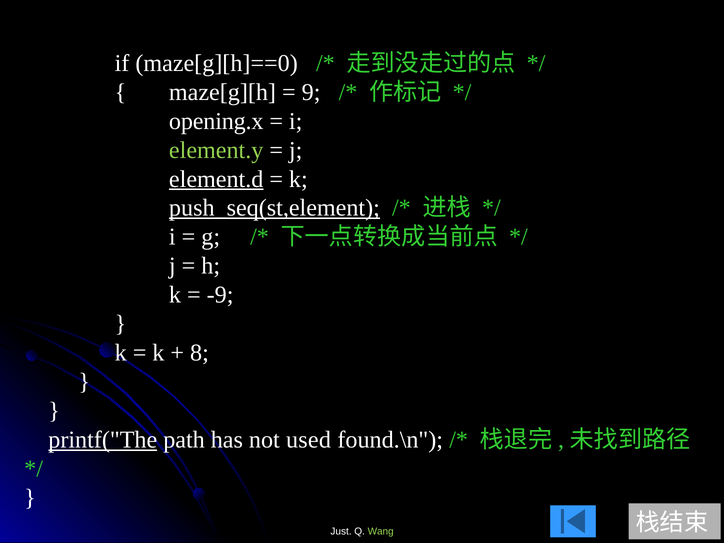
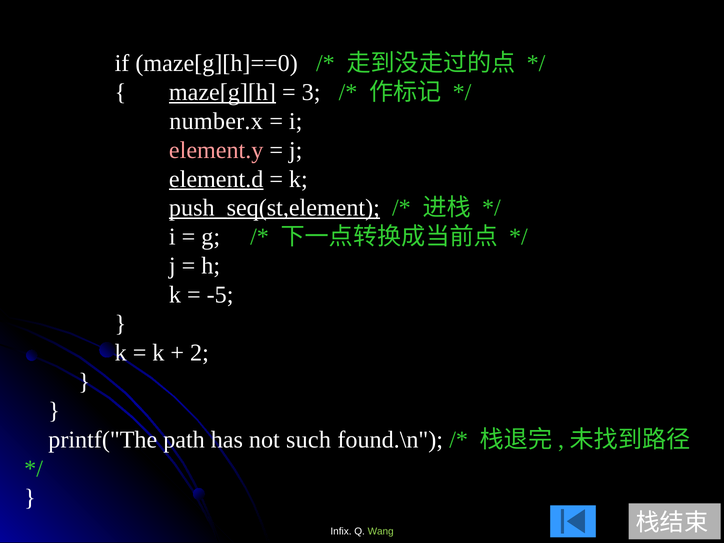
maze[g][h underline: none -> present (223, 92)
9: 9 -> 3 (311, 92)
opening.x: opening.x -> number.x (216, 121)
element.y colour: light green -> pink (216, 150)
-9: -9 -> -5 (220, 295)
8: 8 -> 2 (199, 353)
printf("The underline: present -> none (103, 440)
used: used -> such (309, 440)
Just: Just -> Infix (341, 531)
